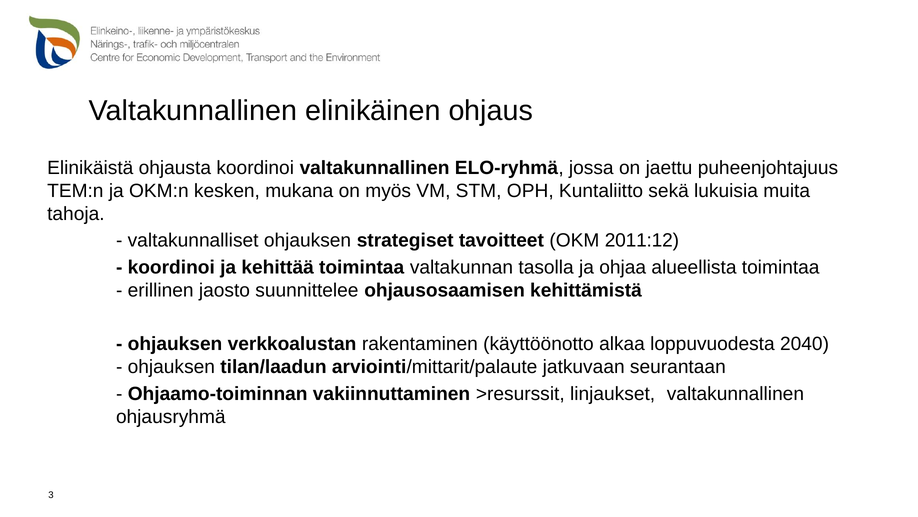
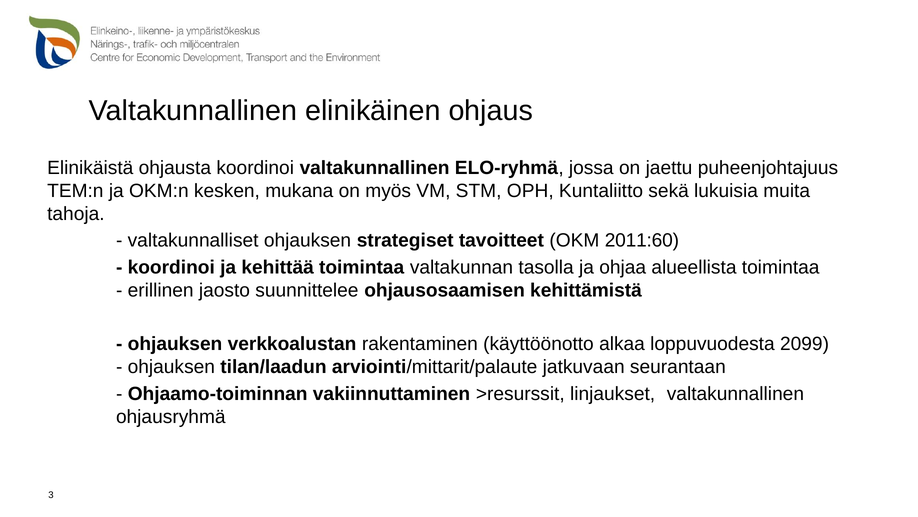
2011:12: 2011:12 -> 2011:60 (642, 240)
2040: 2040 -> 2099 (805, 344)
